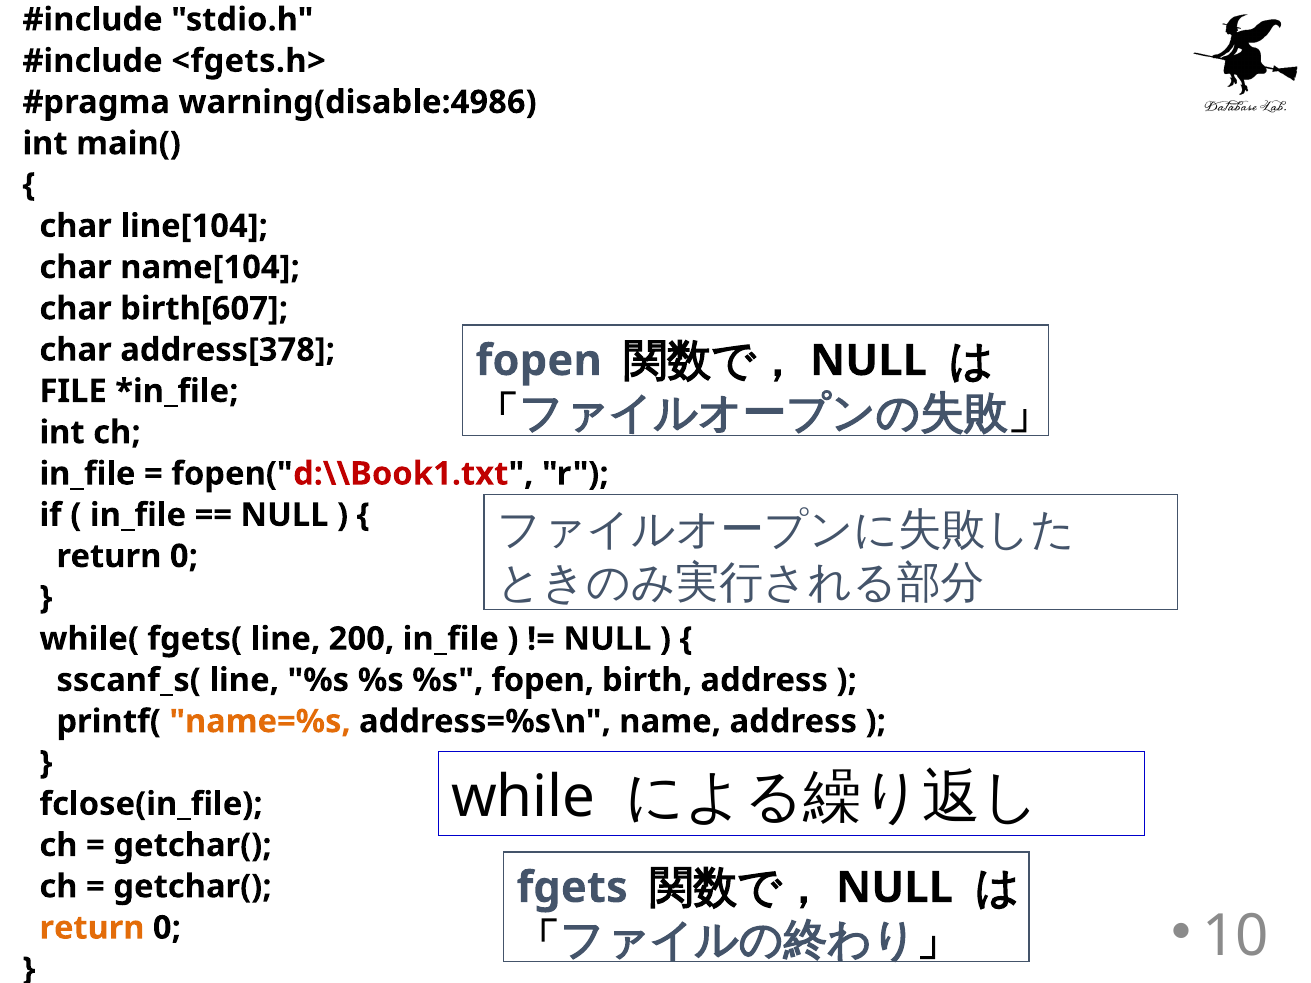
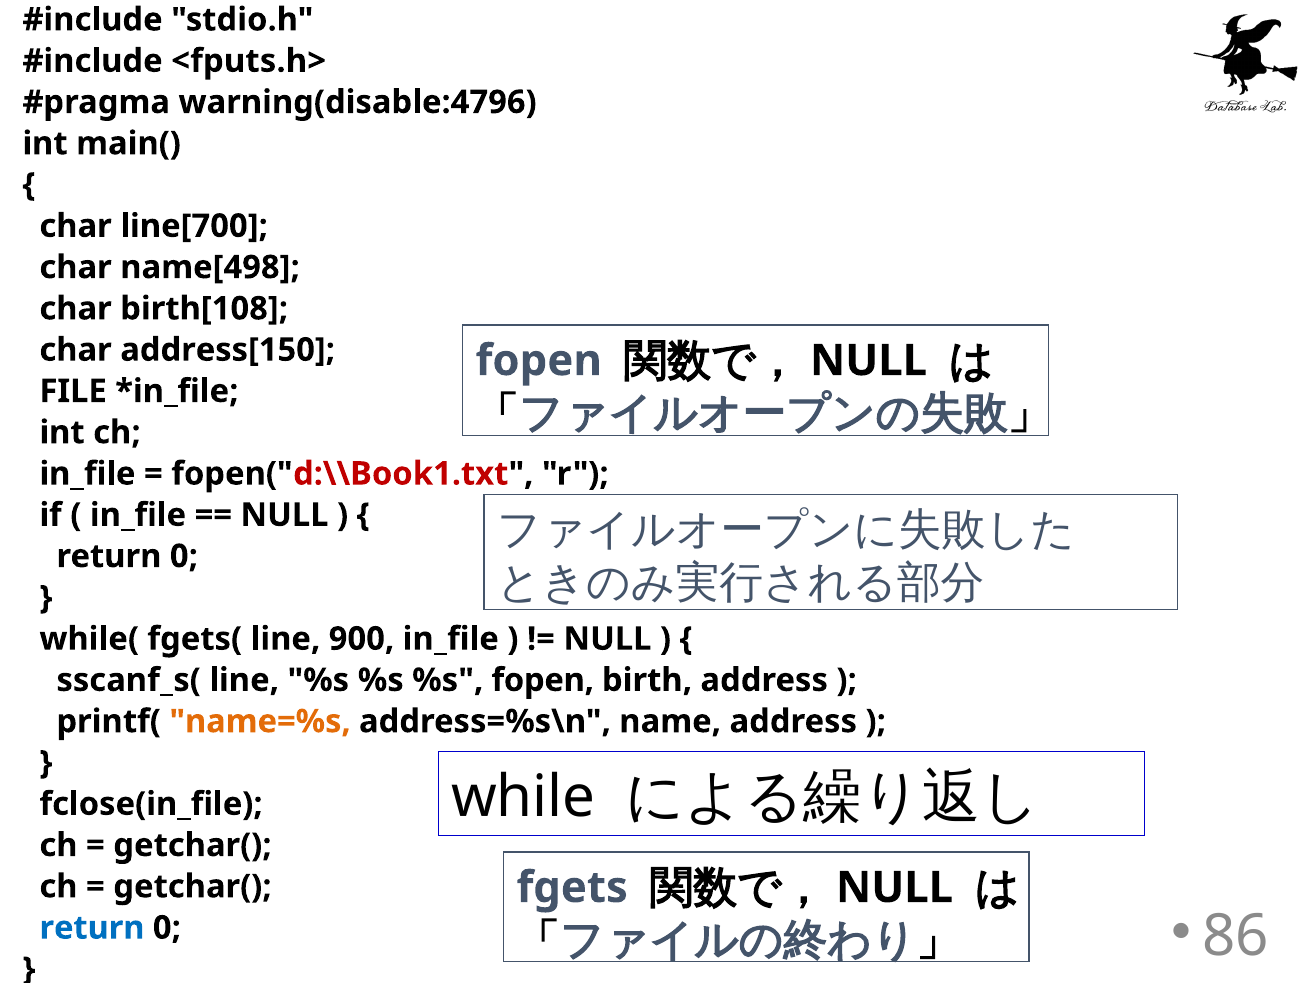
<fgets.h>: <fgets.h> -> <fputs.h> (249, 61)
warning(disable:4986: warning(disable:4986 -> warning(disable:4796 (358, 102)
line[104: line[104 -> line[700 (194, 226)
name[104: name[104 -> name[498 (210, 267)
birth[607: birth[607 -> birth[108 (204, 309)
address[378: address[378 -> address[150 (228, 350)
200: 200 -> 900 (361, 639)
10: 10 -> 86 (1236, 937)
return colour: orange -> blue (92, 928)
